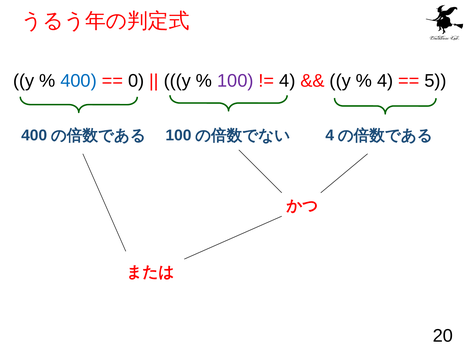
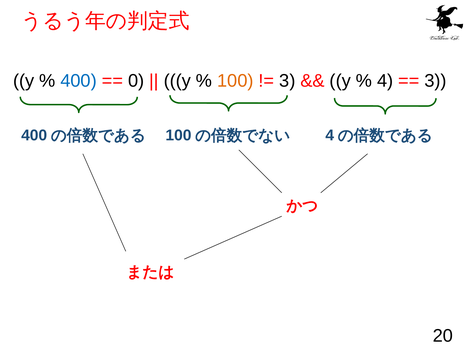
100 colour: purple -> orange (235, 81)
4: 4 -> 3 (287, 81)
5: 5 -> 3 (436, 81)
